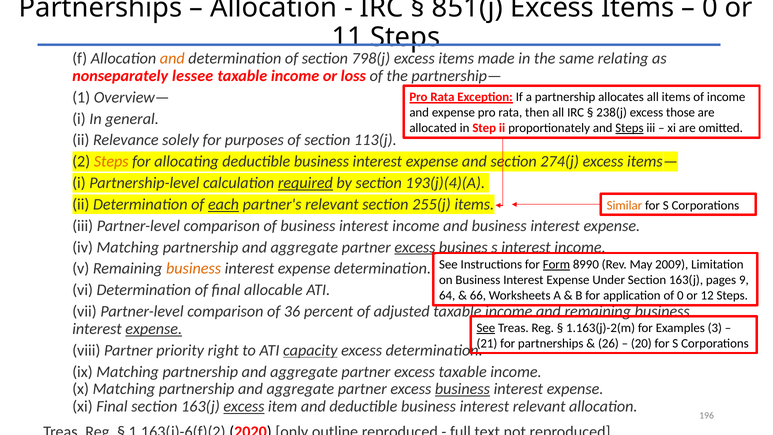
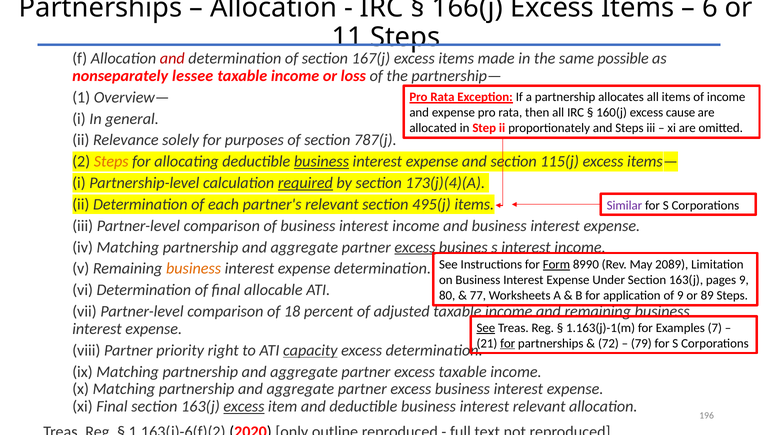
851(j: 851(j -> 166(j (467, 7)
0: 0 -> 6 (710, 7)
and colour: orange -> red (172, 58)
798(j: 798(j -> 167(j (371, 58)
relating: relating -> possible (623, 58)
238(j: 238(j -> 160(j (612, 112)
those: those -> cause (681, 112)
Steps underline: present -> none (629, 128)
113(j: 113(j -> 787(j (375, 140)
business underline: none -> present (321, 161)
274(j: 274(j -> 115(j (560, 161)
193(j)(4)(A: 193(j)(4)(A -> 173(j)(4)(A (445, 183)
each underline: present -> none (224, 204)
255(j: 255(j -> 495(j (431, 204)
Similar colour: orange -> purple (624, 205)
2009: 2009 -> 2089 (672, 264)
64: 64 -> 80 (447, 295)
66: 66 -> 77 (478, 295)
of 0: 0 -> 9 (680, 295)
12: 12 -> 89 (707, 295)
36: 36 -> 18 (292, 311)
expense underline: present -> none (154, 329)
1.163(j)-2(m: 1.163(j)-2(m -> 1.163(j)-1(m (601, 328)
3: 3 -> 7 (715, 328)
for underline: none -> present (508, 343)
26: 26 -> 72 (608, 343)
20: 20 -> 79 (641, 343)
business underline: present -> none (462, 389)
